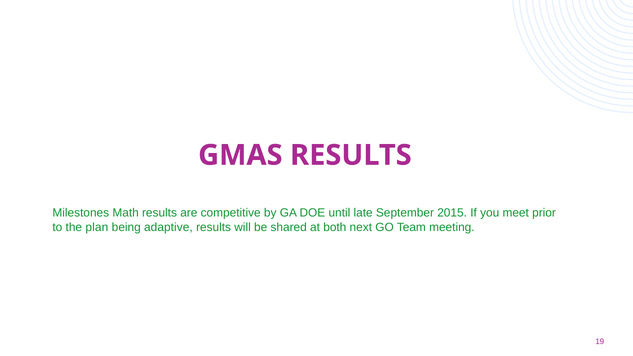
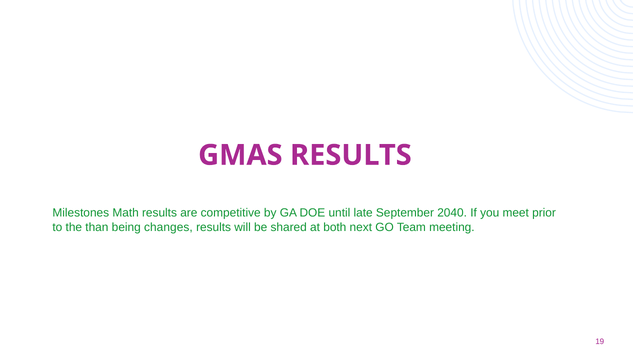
2015: 2015 -> 2040 (452, 213)
plan: plan -> than (97, 227)
adaptive: adaptive -> changes (168, 227)
